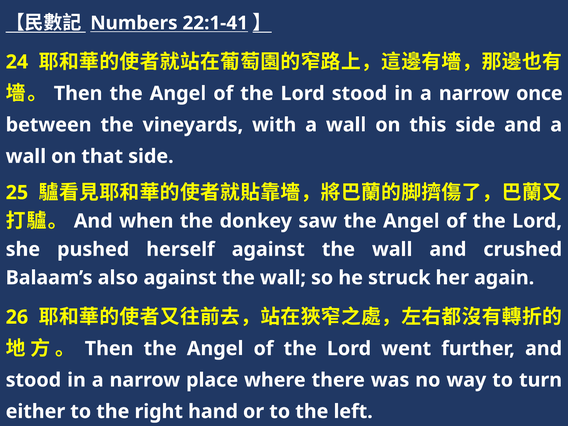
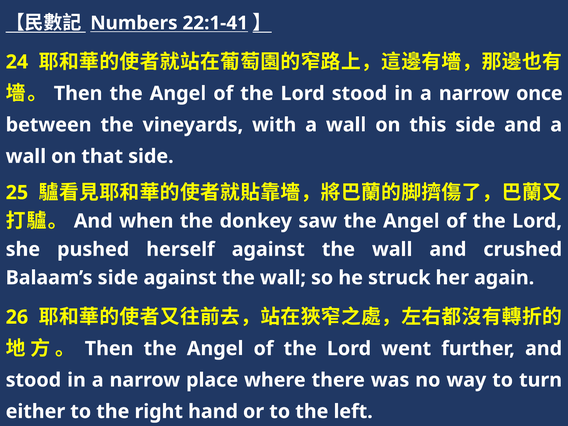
Balaam’s also: also -> side (118, 278)
